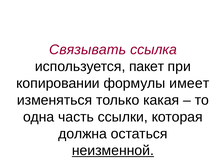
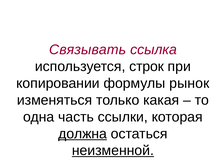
пакет: пакет -> строк (147, 66)
имеет: имеет -> рынок (189, 83)
должна underline: none -> present (83, 134)
